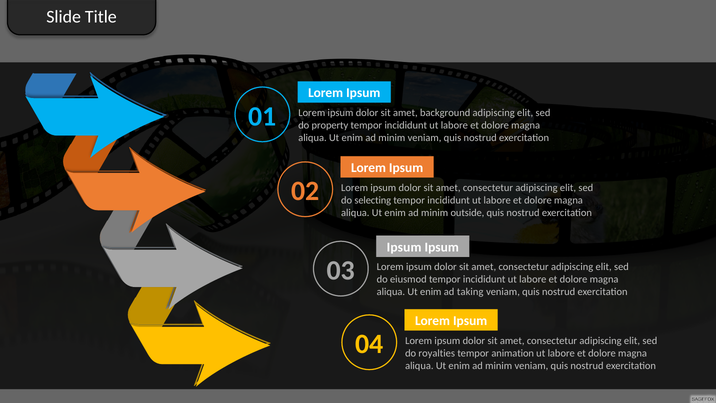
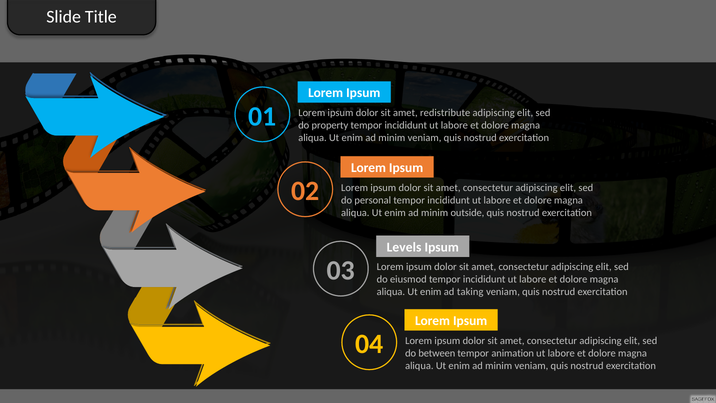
background: background -> redistribute (445, 113)
selecting: selecting -> personal (373, 200)
Ipsum: Ipsum -> Levels (404, 247)
royalties: royalties -> between (437, 353)
